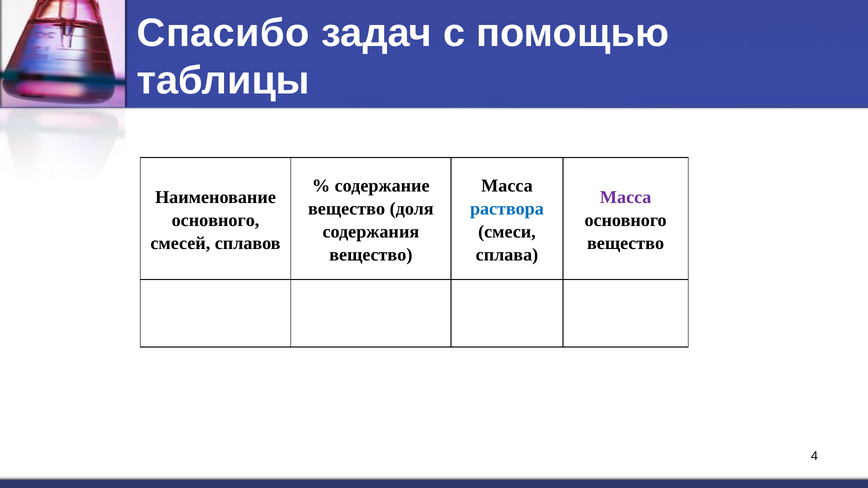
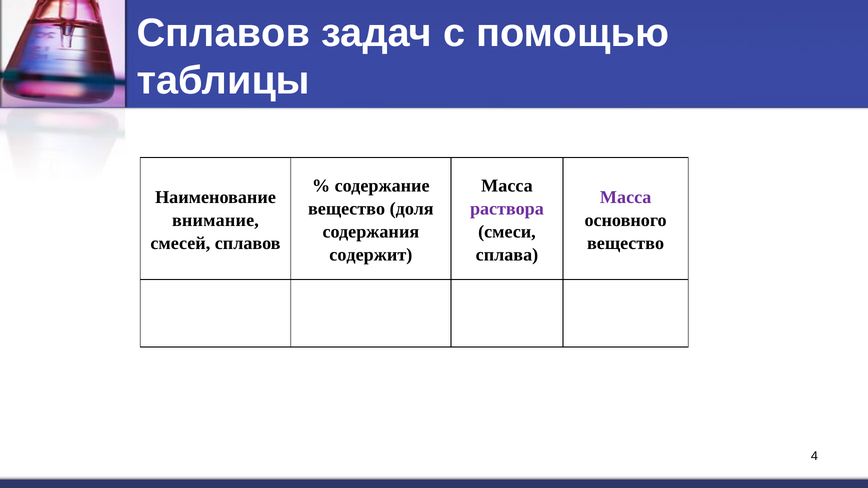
Спасибо: Спасибо -> Сплавов (223, 33)
раствора colour: blue -> purple (507, 209)
основного: основного -> внимание (215, 220)
вещество: вещество -> содержит (371, 255)
